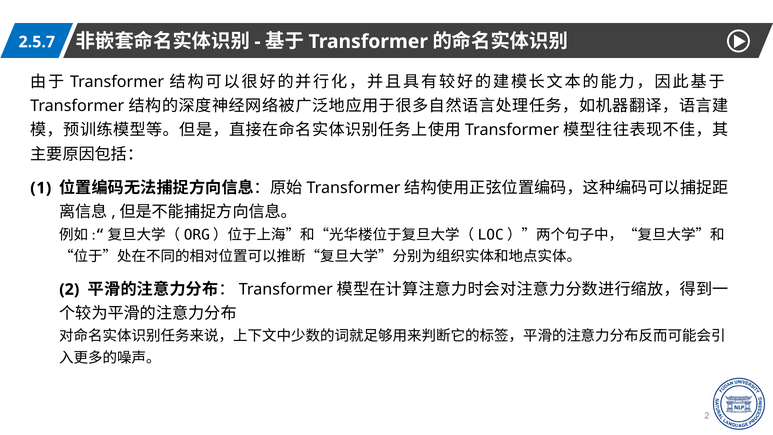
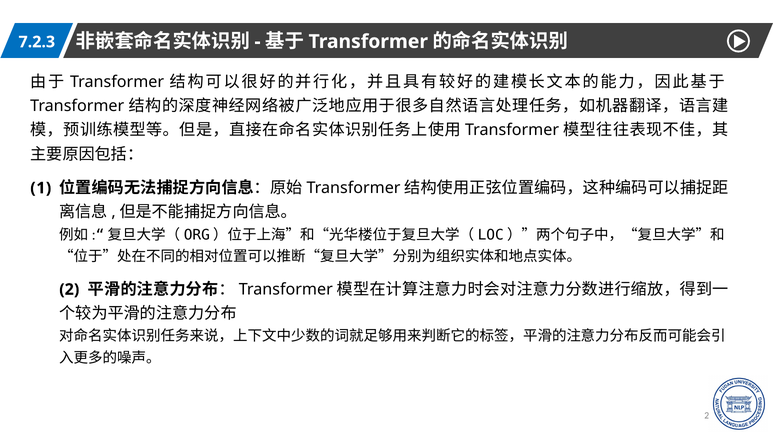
2.5.7: 2.5.7 -> 7.2.3 (37, 42)
